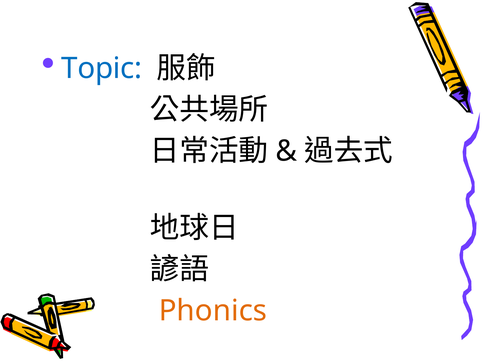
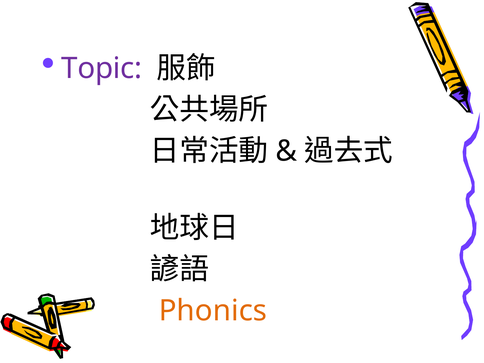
Topic colour: blue -> purple (102, 68)
